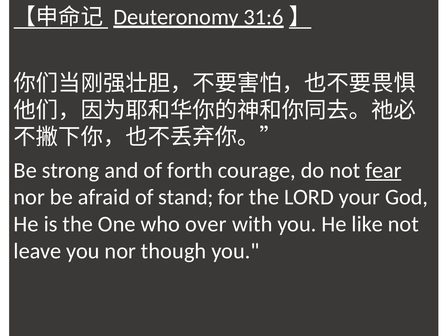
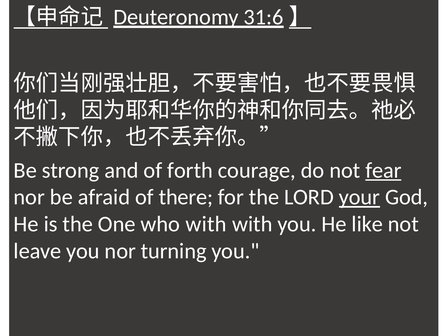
stand: stand -> there (186, 197)
your underline: none -> present (359, 197)
who over: over -> with (206, 224)
though: though -> turning (174, 250)
